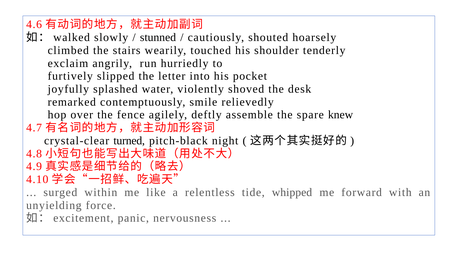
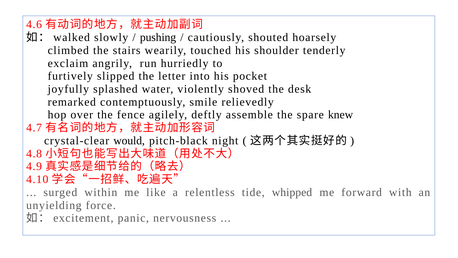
stunned: stunned -> pushing (158, 37)
turned: turned -> would (129, 140)
